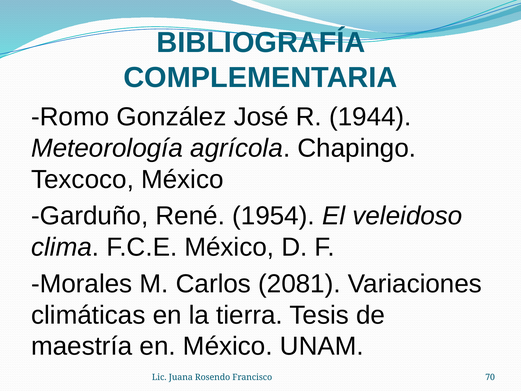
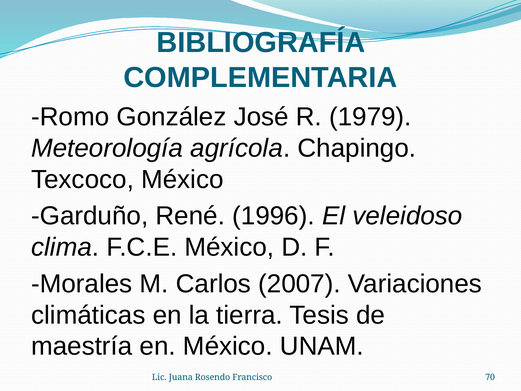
1944: 1944 -> 1979 (370, 117)
1954: 1954 -> 1996 (273, 216)
2081: 2081 -> 2007 (299, 284)
